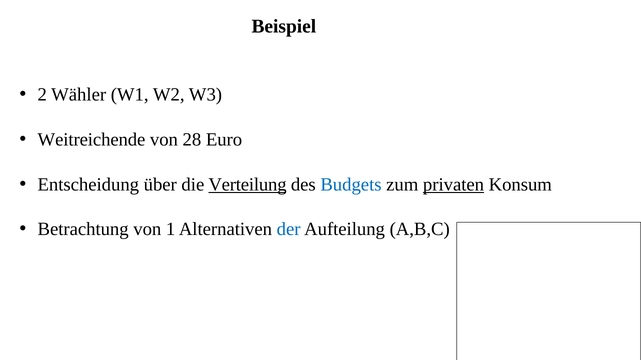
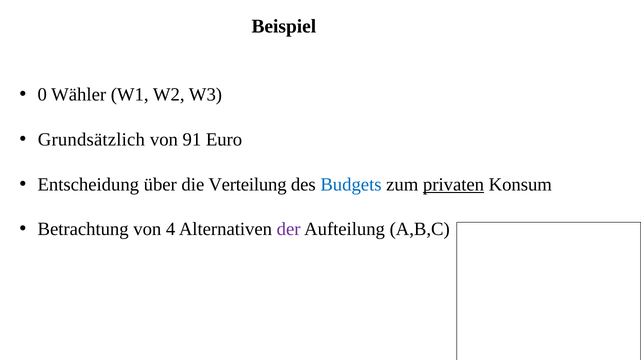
2: 2 -> 0 (42, 95)
Weitreichende: Weitreichende -> Grundsätzlich (91, 140)
28: 28 -> 91 (192, 140)
Verteilung underline: present -> none (248, 185)
1: 1 -> 4 (171, 230)
der colour: blue -> purple (289, 230)
